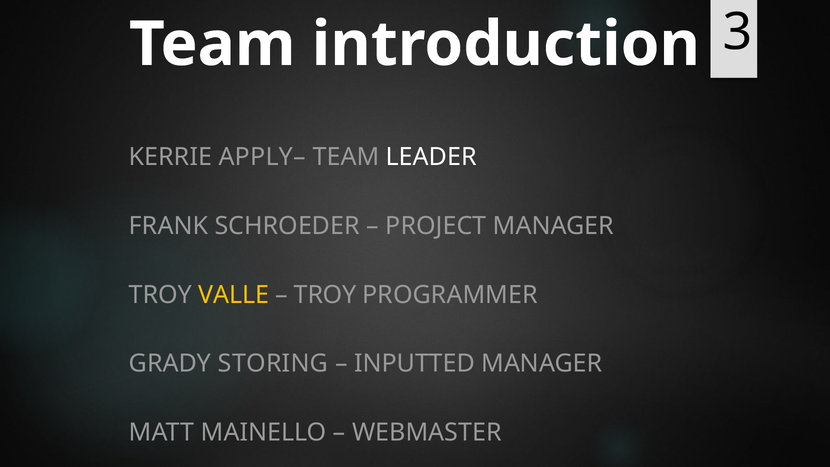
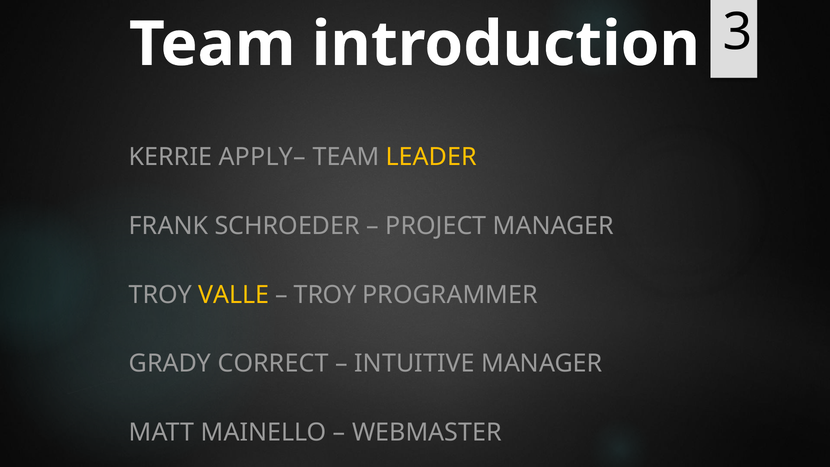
LEADER colour: white -> yellow (431, 157)
STORING: STORING -> CORRECT (273, 364)
INPUTTED: INPUTTED -> INTUITIVE (415, 364)
